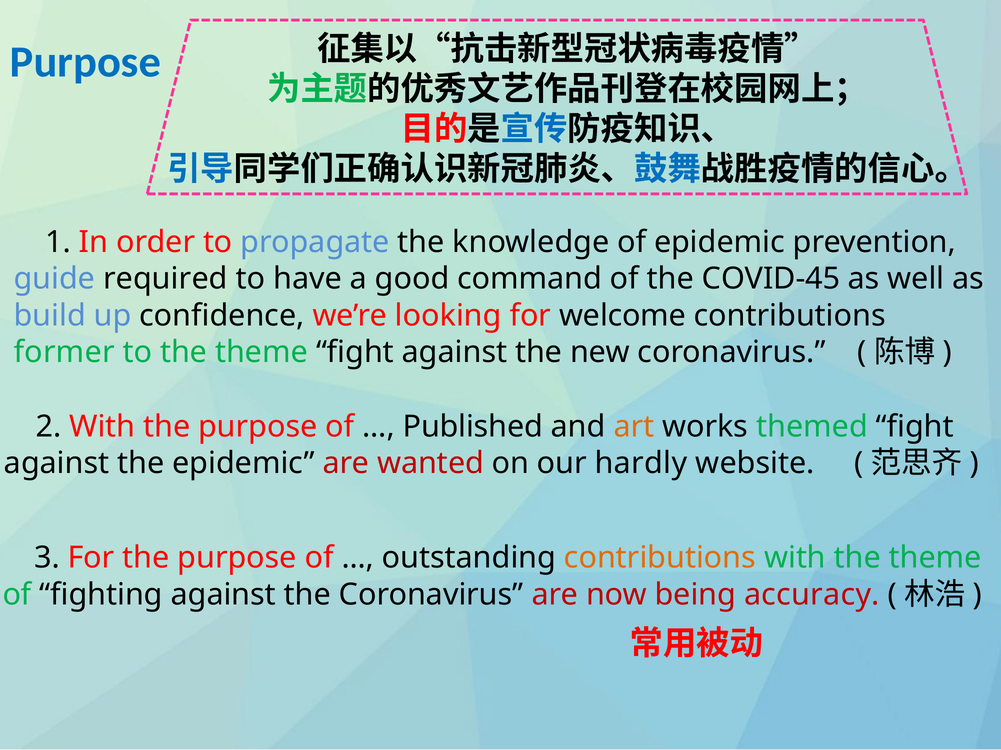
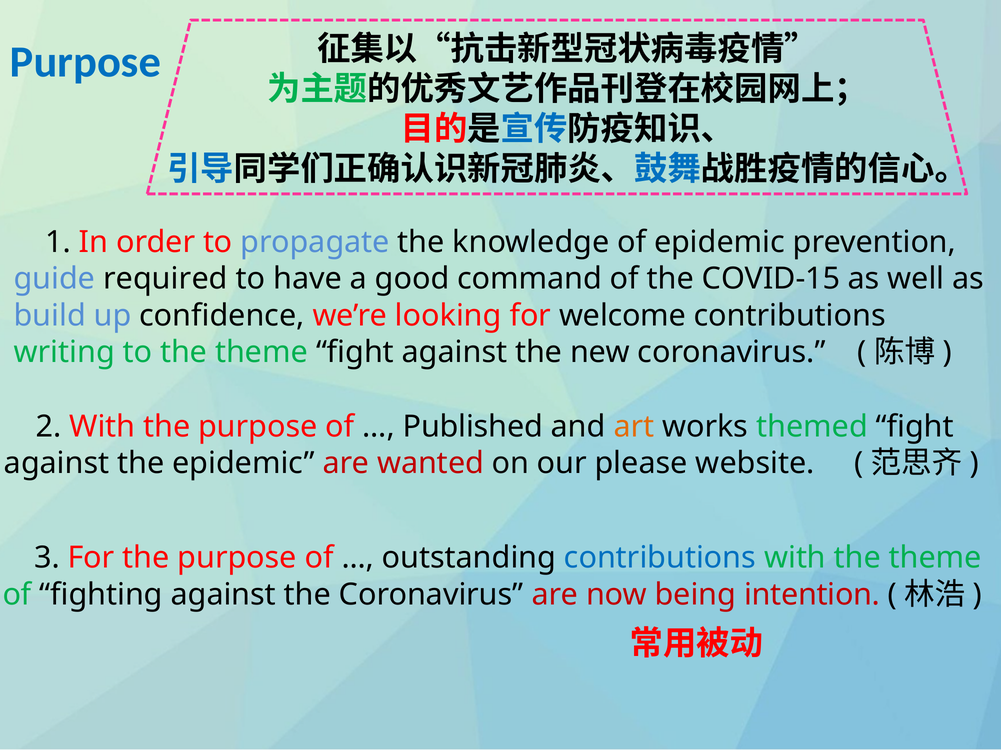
COVID-45: COVID-45 -> COVID-15 (771, 279)
former: former -> writing (64, 352)
hardly: hardly -> please (641, 464)
contributions colour: orange -> blue (660, 558)
accuracy: accuracy -> intention (812, 595)
